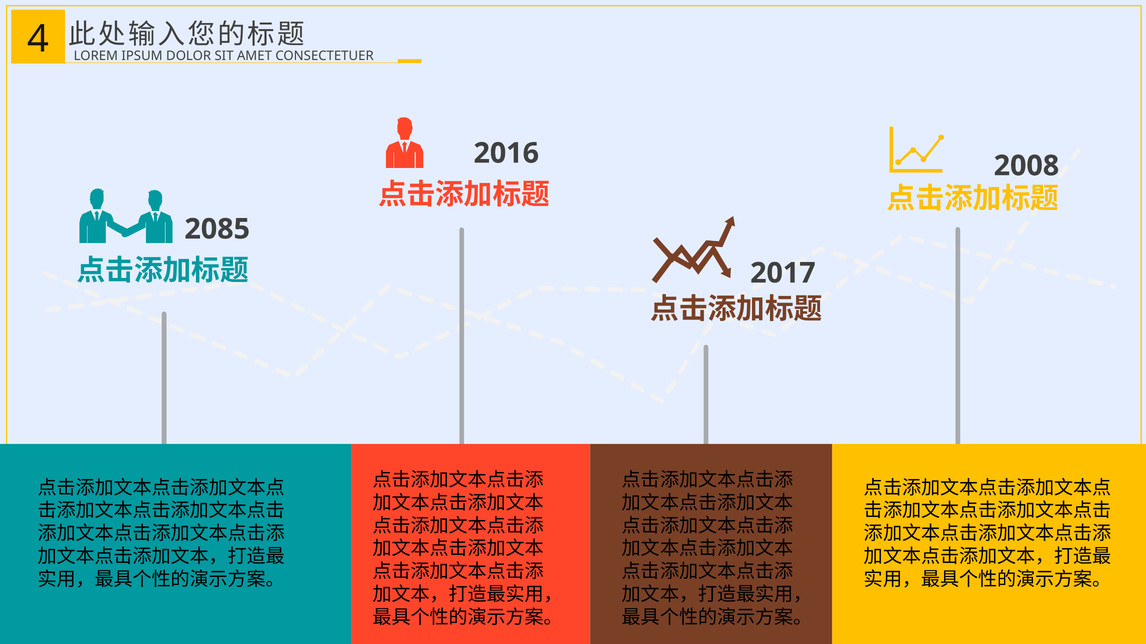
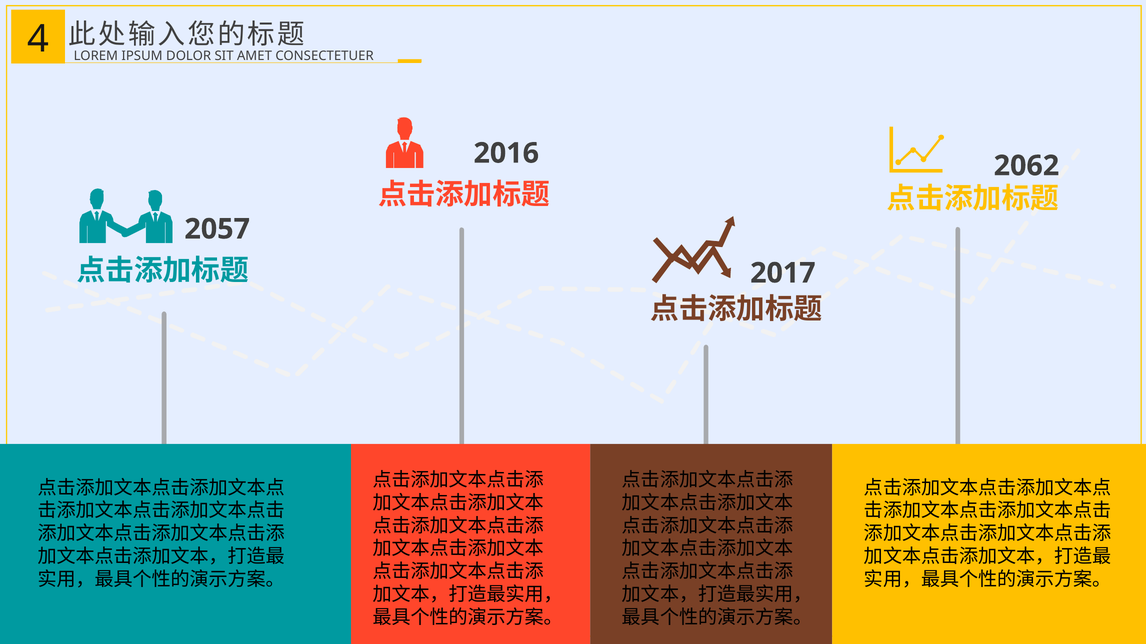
2008: 2008 -> 2062 (1026, 166)
2085: 2085 -> 2057 (217, 229)
